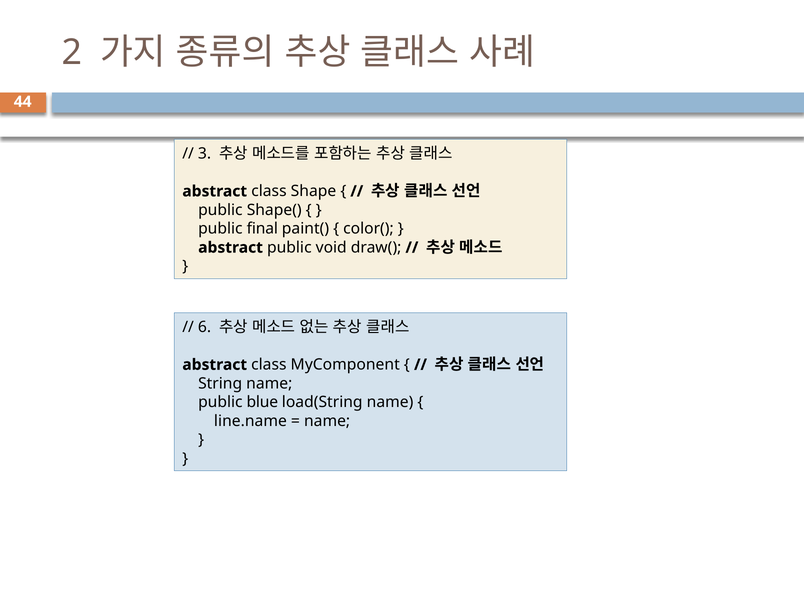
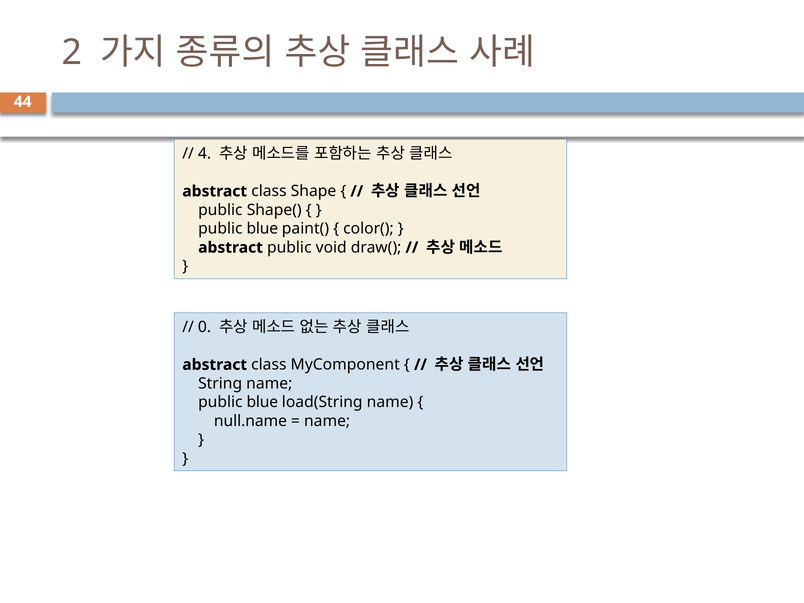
3: 3 -> 4 (205, 154)
final: final -> blue (262, 229)
6: 6 -> 0 (205, 327)
line.name: line.name -> null.name (250, 421)
